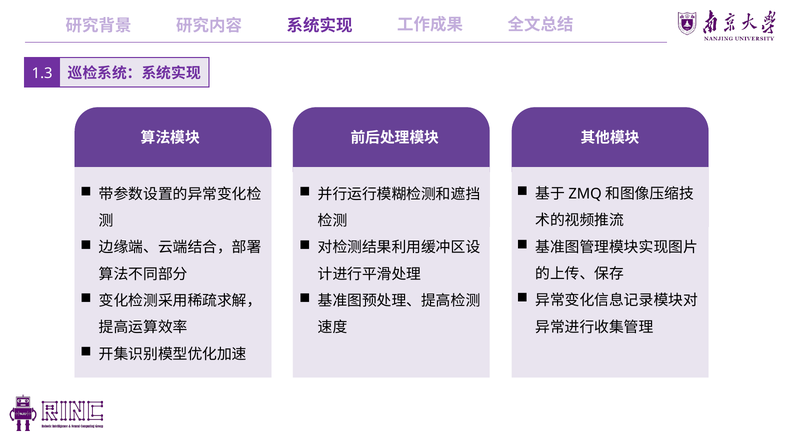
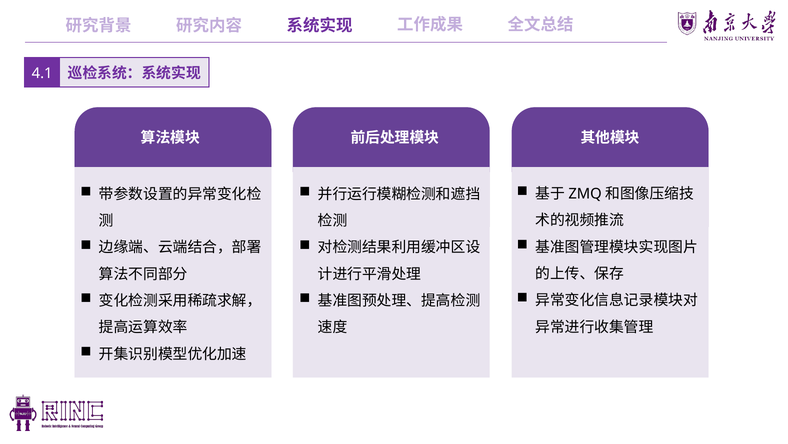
1.3: 1.3 -> 4.1 (42, 73)
